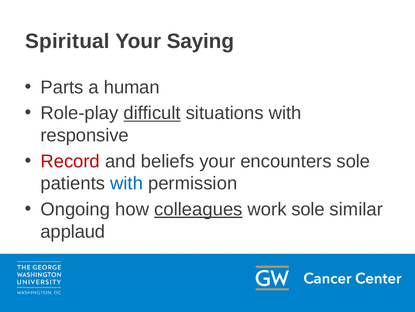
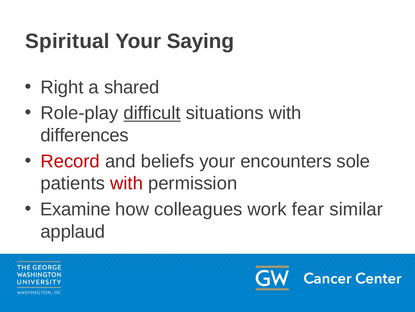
Parts: Parts -> Right (62, 87)
human: human -> shared (132, 87)
responsive: responsive -> differences (85, 135)
with colour: blue -> red (127, 183)
Ongoing: Ongoing -> Examine (75, 209)
colleagues underline: present -> none (198, 209)
work sole: sole -> fear (308, 209)
